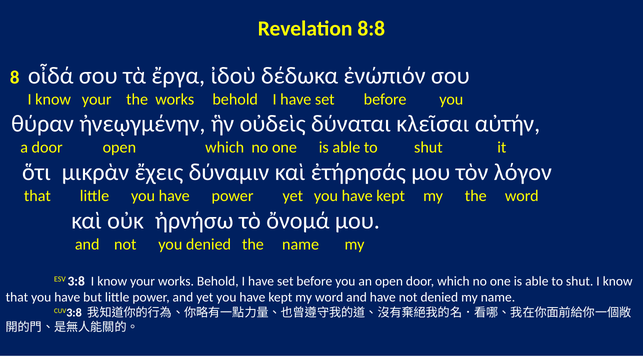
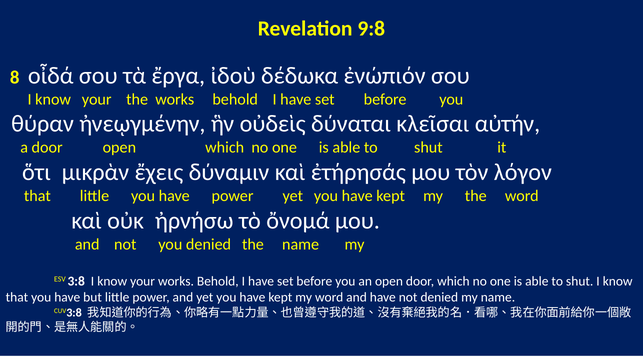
8:8: 8:8 -> 9:8 (371, 29)
